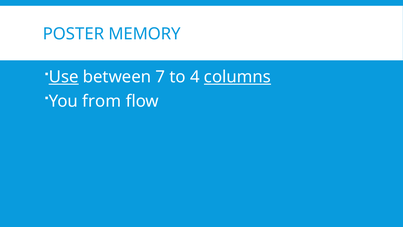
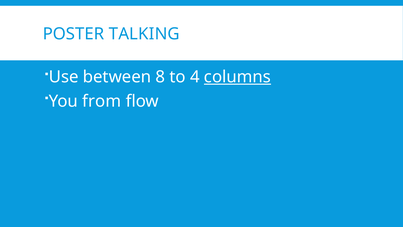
MEMORY: MEMORY -> TALKING (144, 34)
Use underline: present -> none (64, 77)
7: 7 -> 8 (160, 77)
